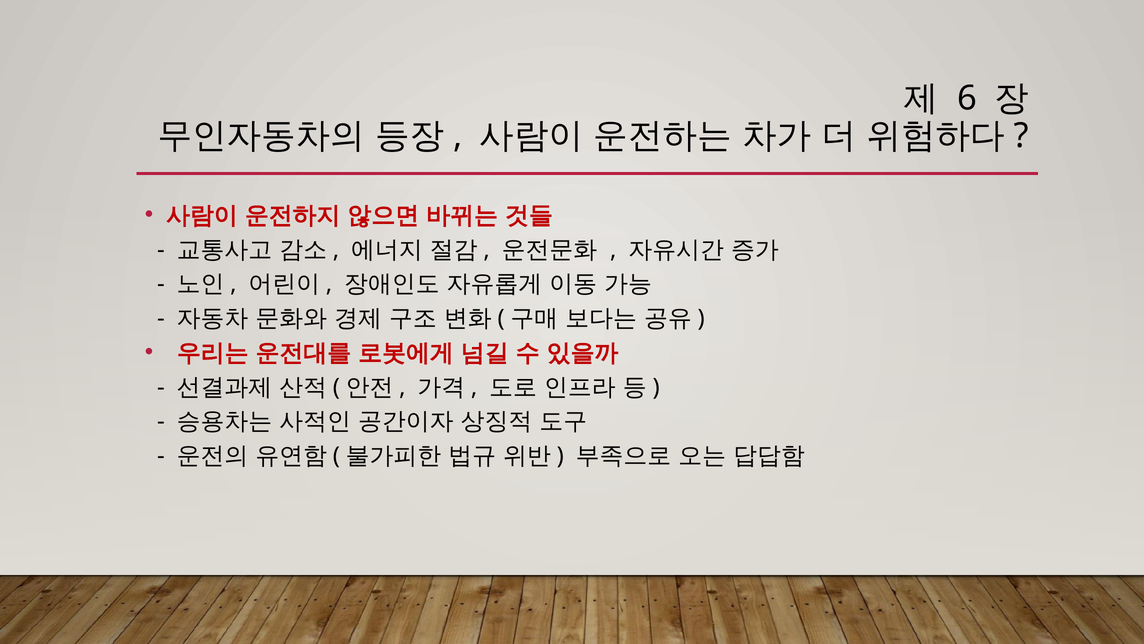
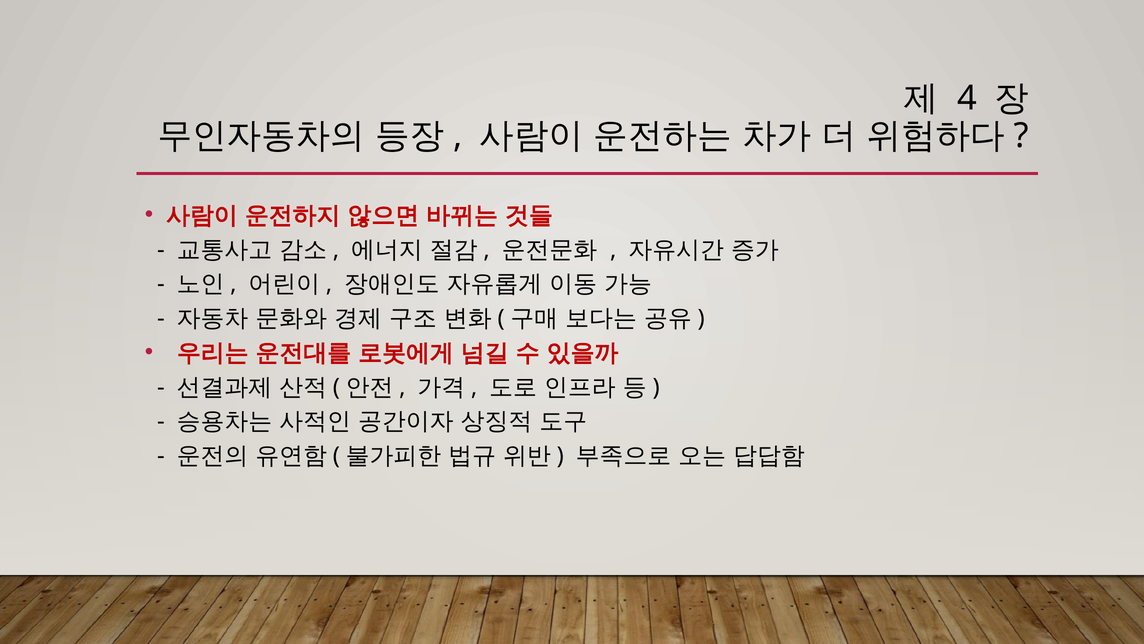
6: 6 -> 4 (967, 98)
